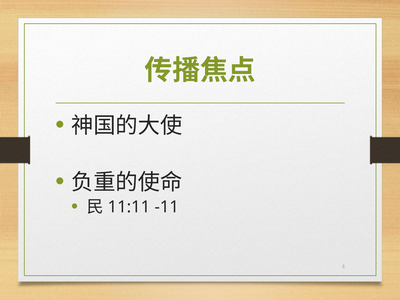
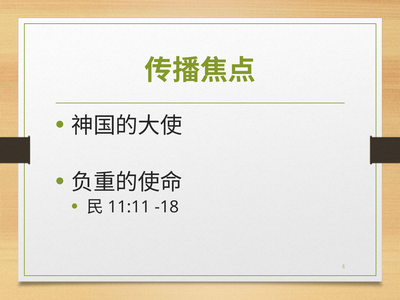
-11: -11 -> -18 (167, 207)
